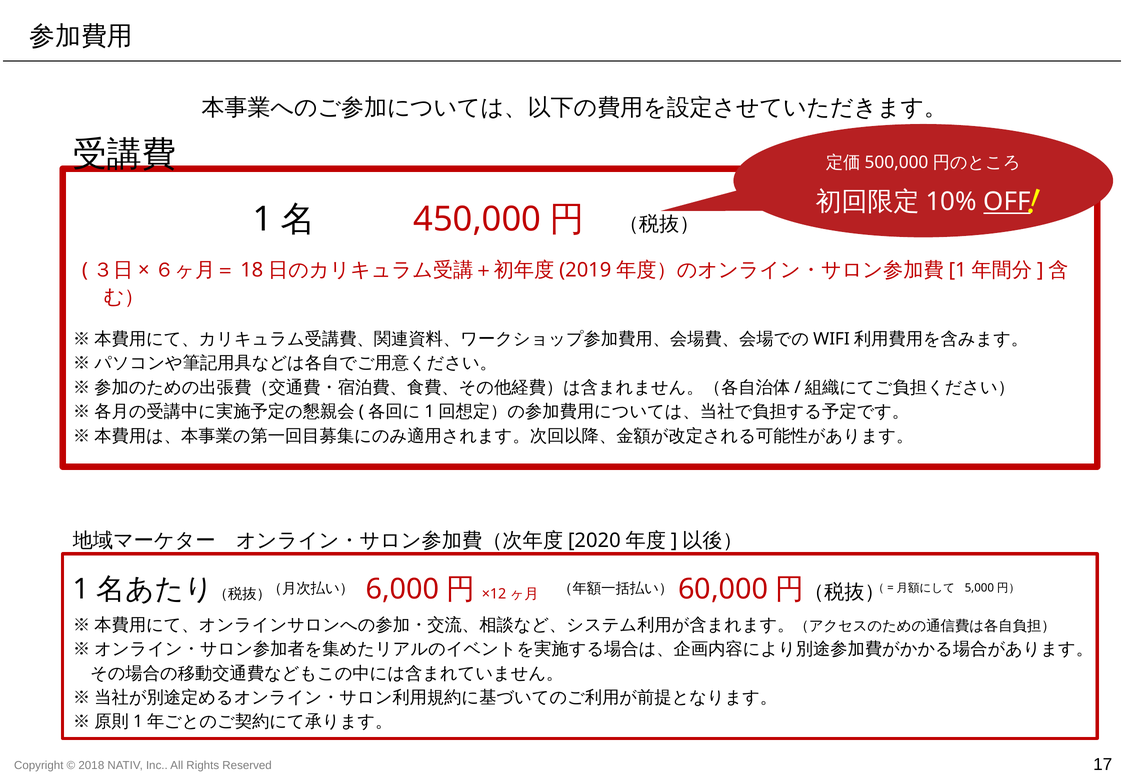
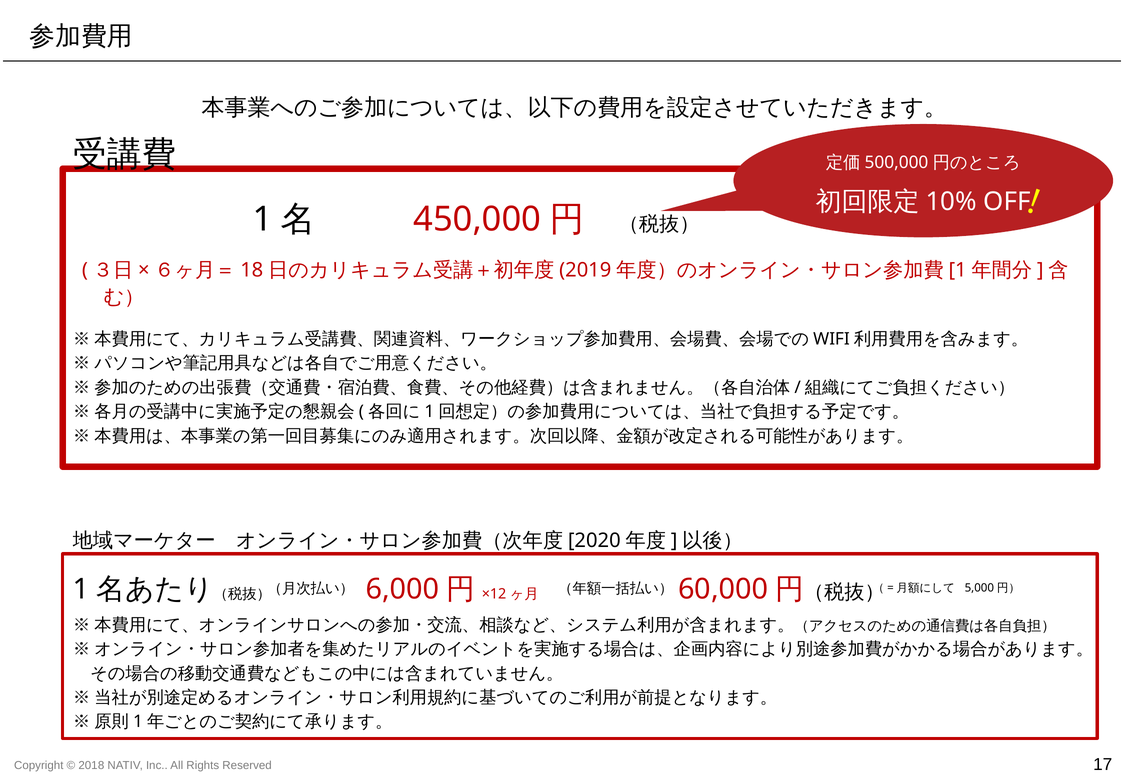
OFF underline: present -> none (1007, 202)
